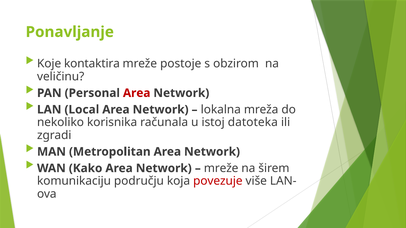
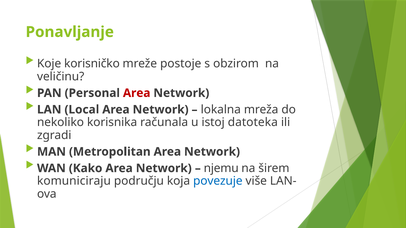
kontaktira: kontaktira -> korisničko (92, 64)
mreže: mreže -> njemu (221, 169)
komunikaciju: komunikaciju -> komuniciraju (74, 181)
povezuje colour: red -> blue (218, 181)
